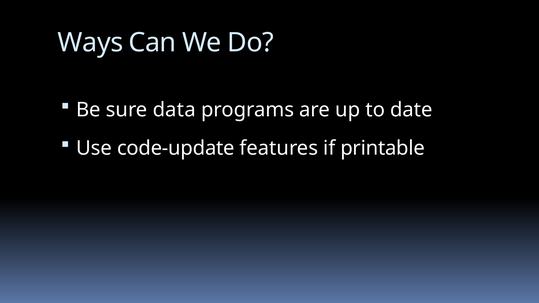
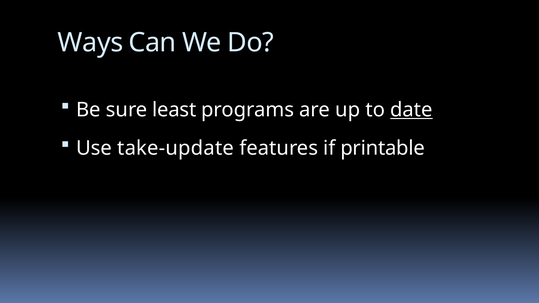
data: data -> least (174, 110)
date underline: none -> present (411, 110)
code-update: code-update -> take-update (176, 148)
